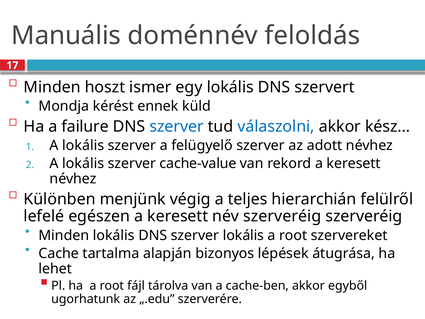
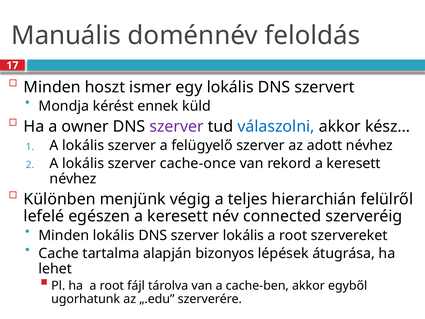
failure: failure -> owner (85, 126)
szerver colour: blue -> purple (177, 126)
cache-value: cache-value -> cache-once (198, 163)
név szerveréig: szerveréig -> connected (282, 216)
